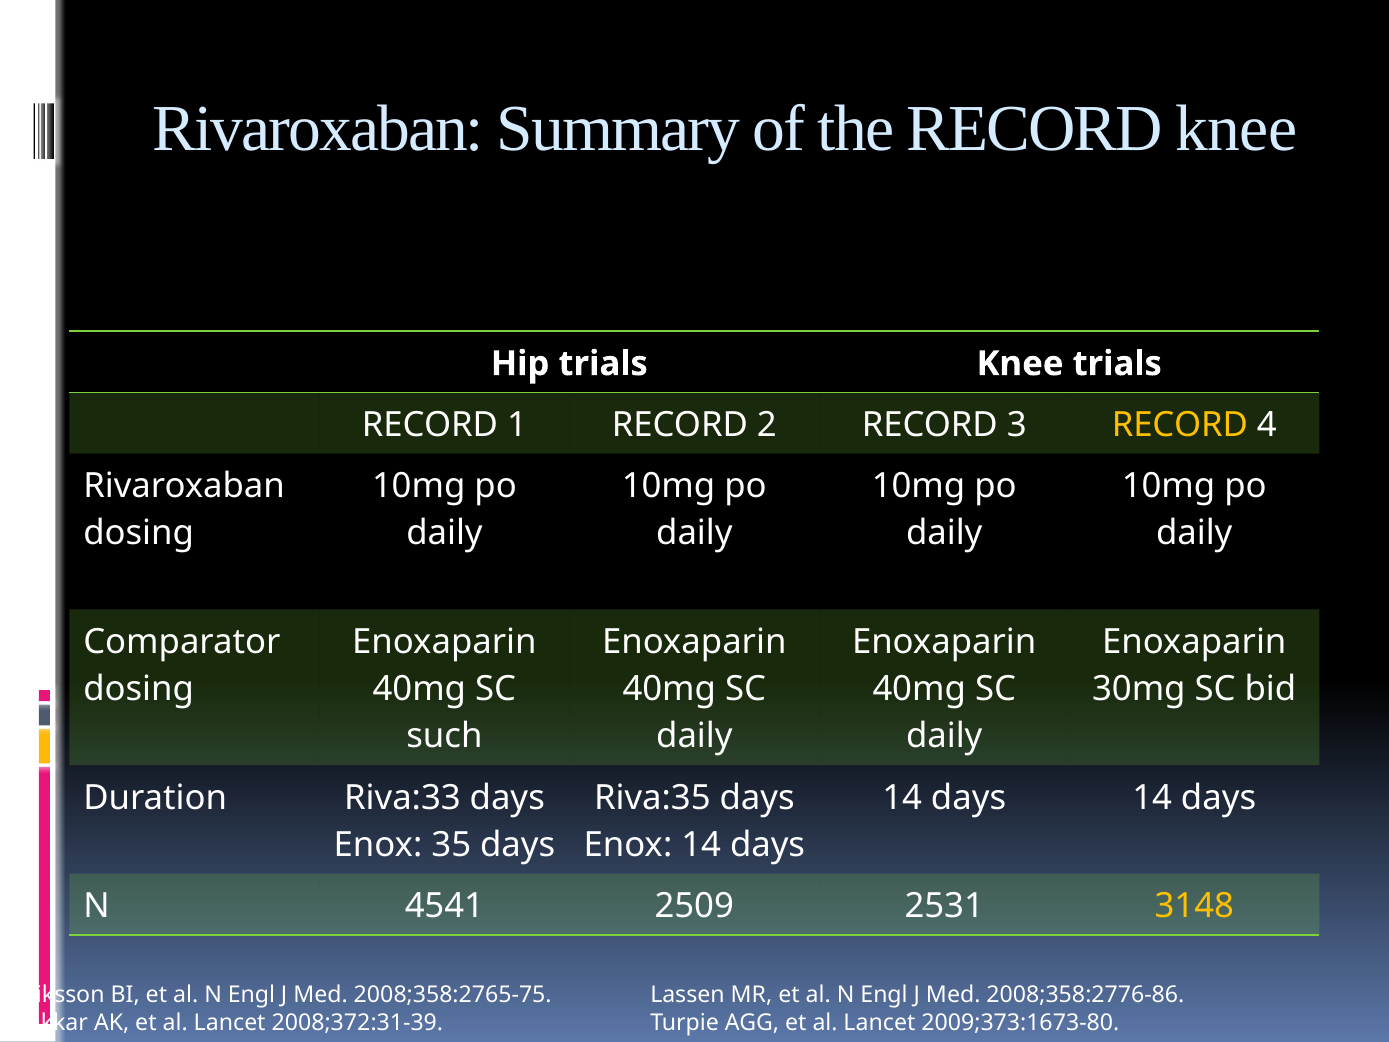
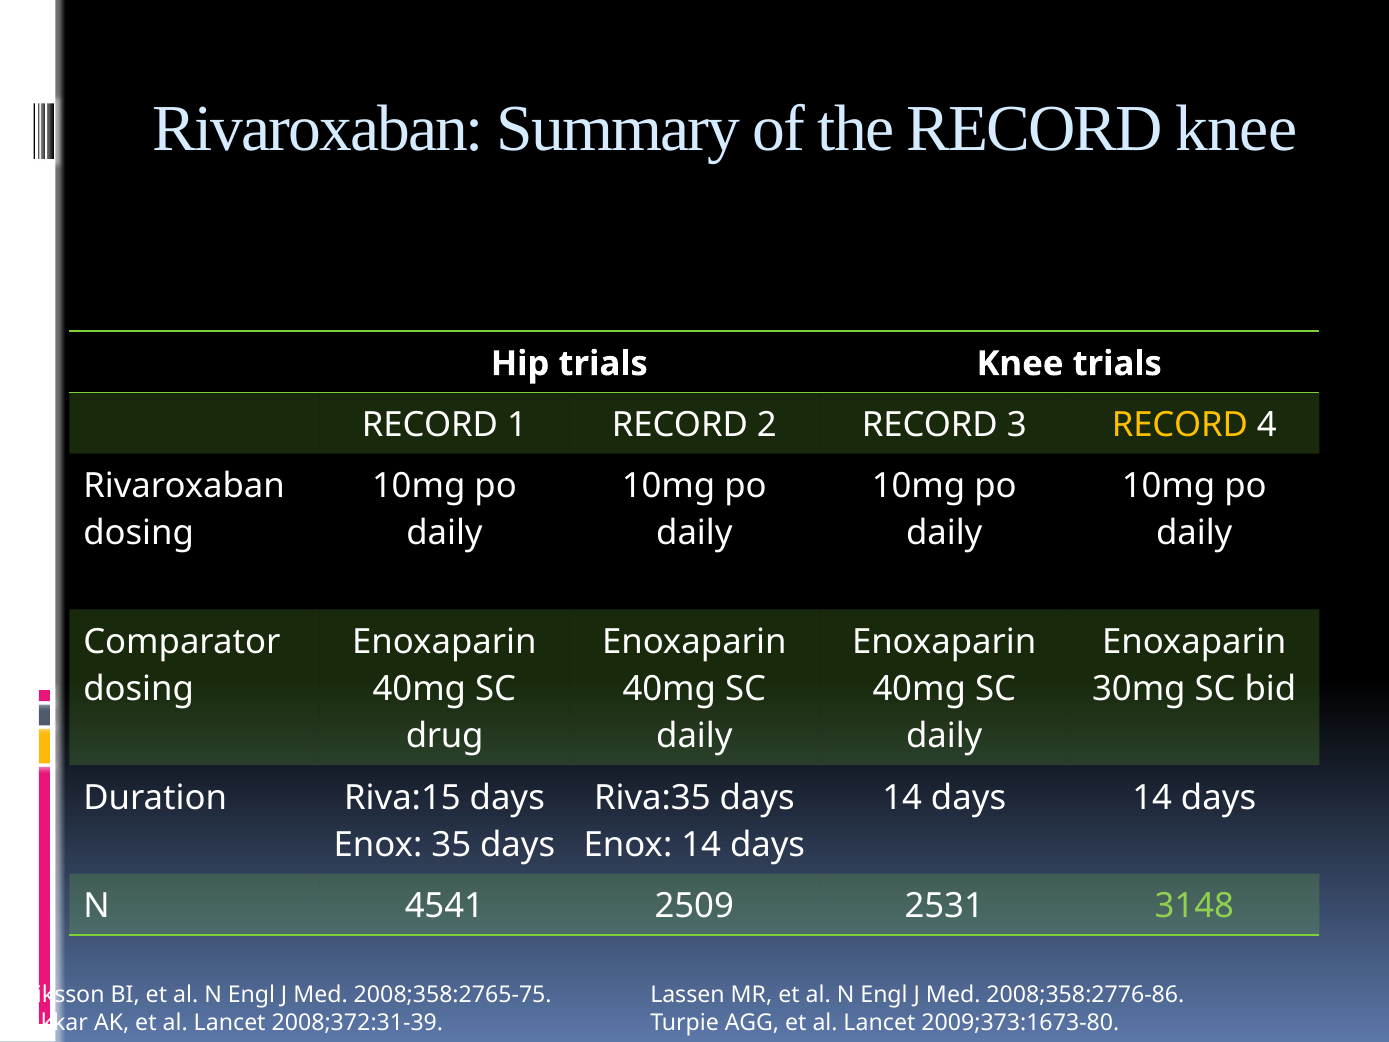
such: such -> drug (445, 736)
Riva:33: Riva:33 -> Riva:15 (402, 797)
3148 colour: yellow -> light green (1194, 906)
